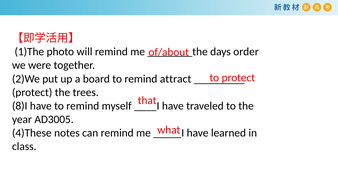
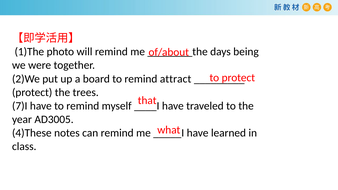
order: order -> being (246, 52)
8)I: 8)I -> 7)I (20, 106)
